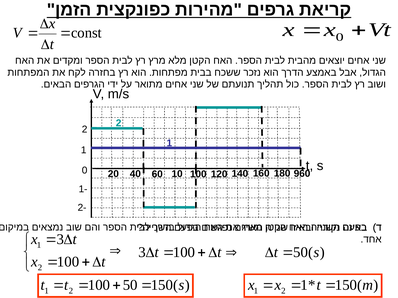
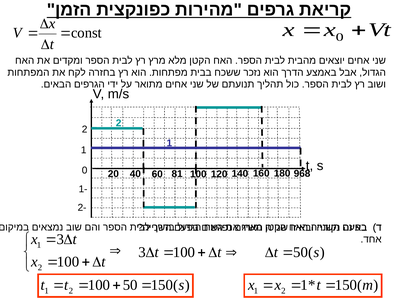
10: 10 -> 81 (177, 174)
960: 960 -> 968 (302, 174)
